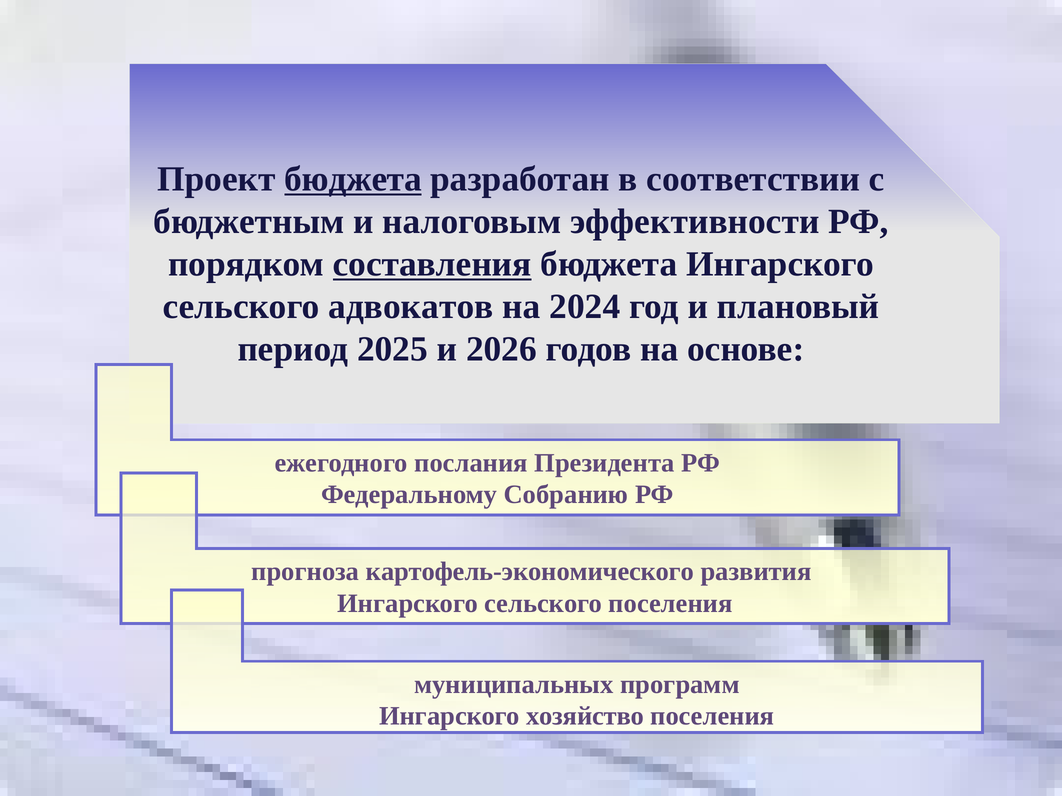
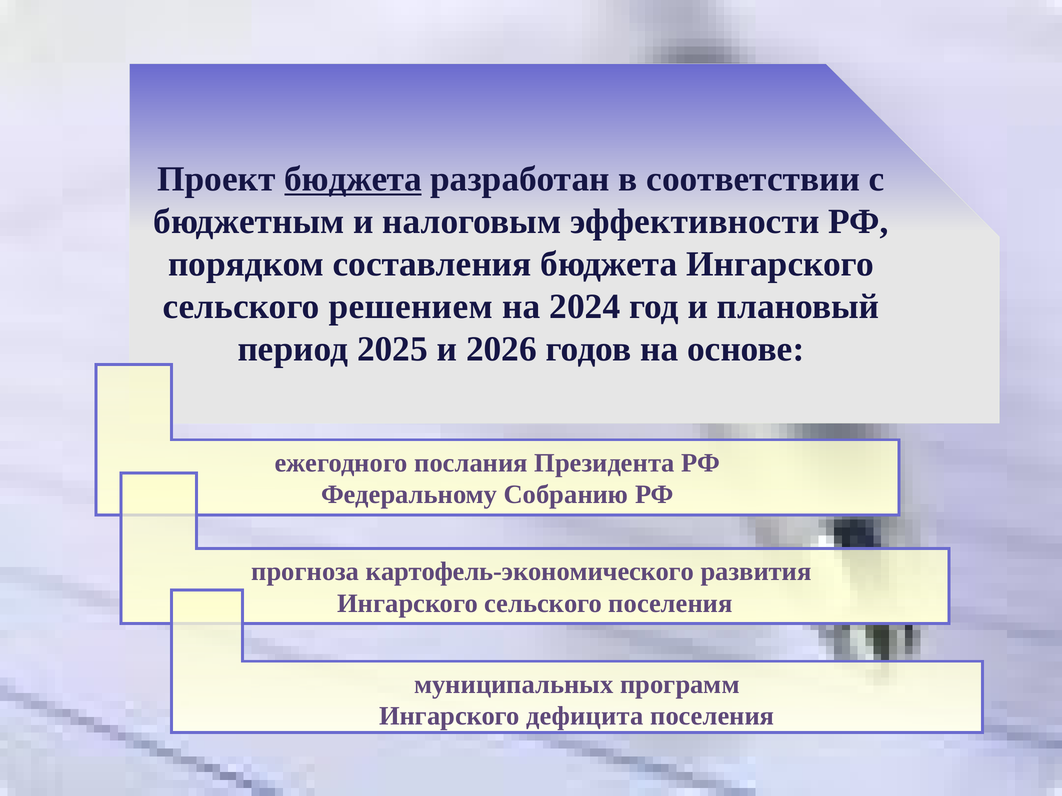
составления underline: present -> none (432, 264)
адвокатов: адвокатов -> решением (411, 307)
хозяйство: хозяйство -> дефицита (585, 717)
